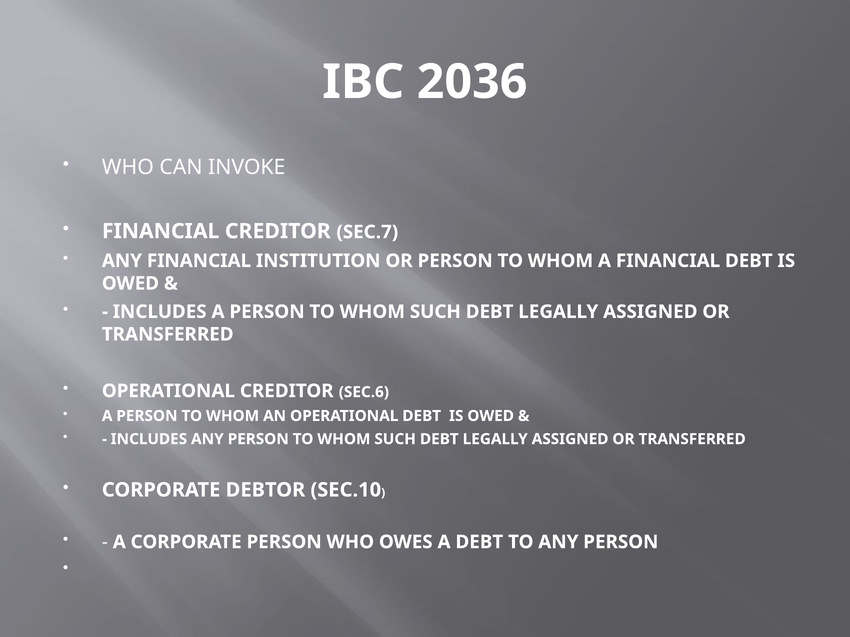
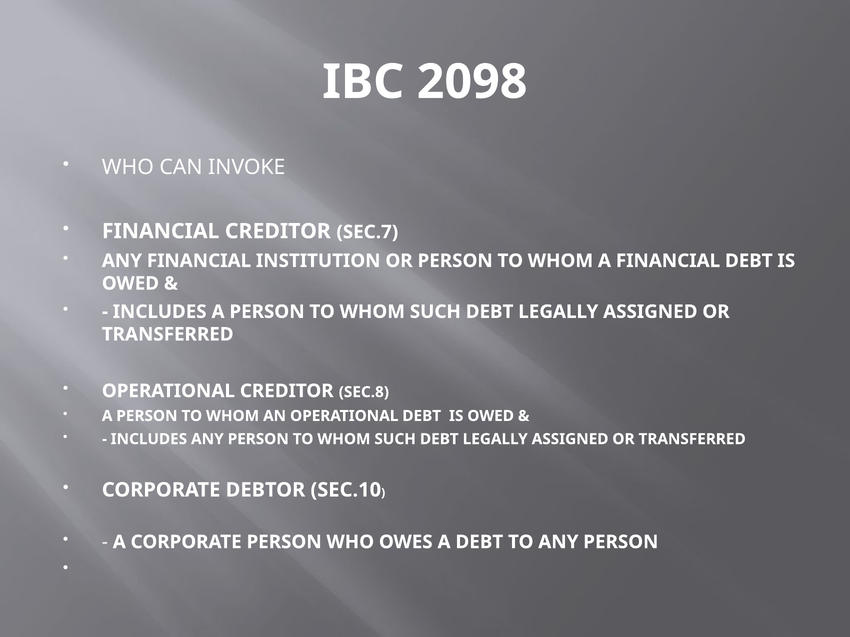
2036: 2036 -> 2098 (472, 82)
SEC.6: SEC.6 -> SEC.8 (364, 392)
